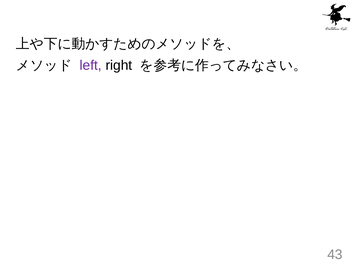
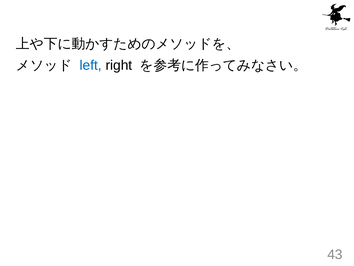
left colour: purple -> blue (91, 65)
